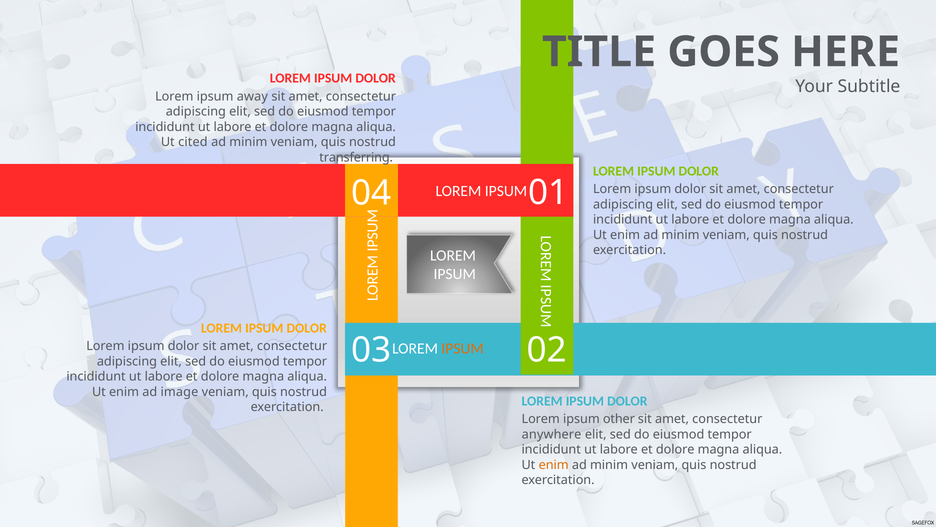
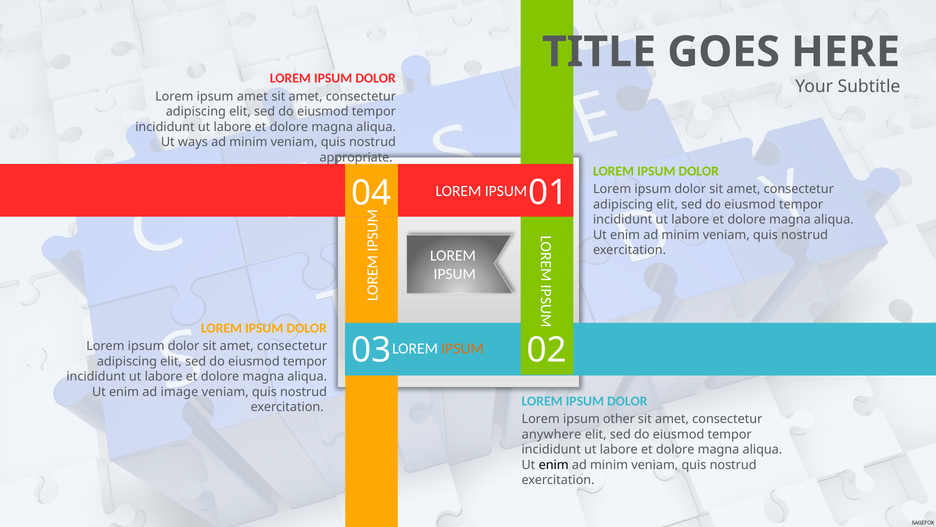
ipsum away: away -> amet (252, 96)
cited: cited -> ways (193, 142)
transferring: transferring -> appropriate (356, 157)
enim colour: orange -> black (554, 465)
